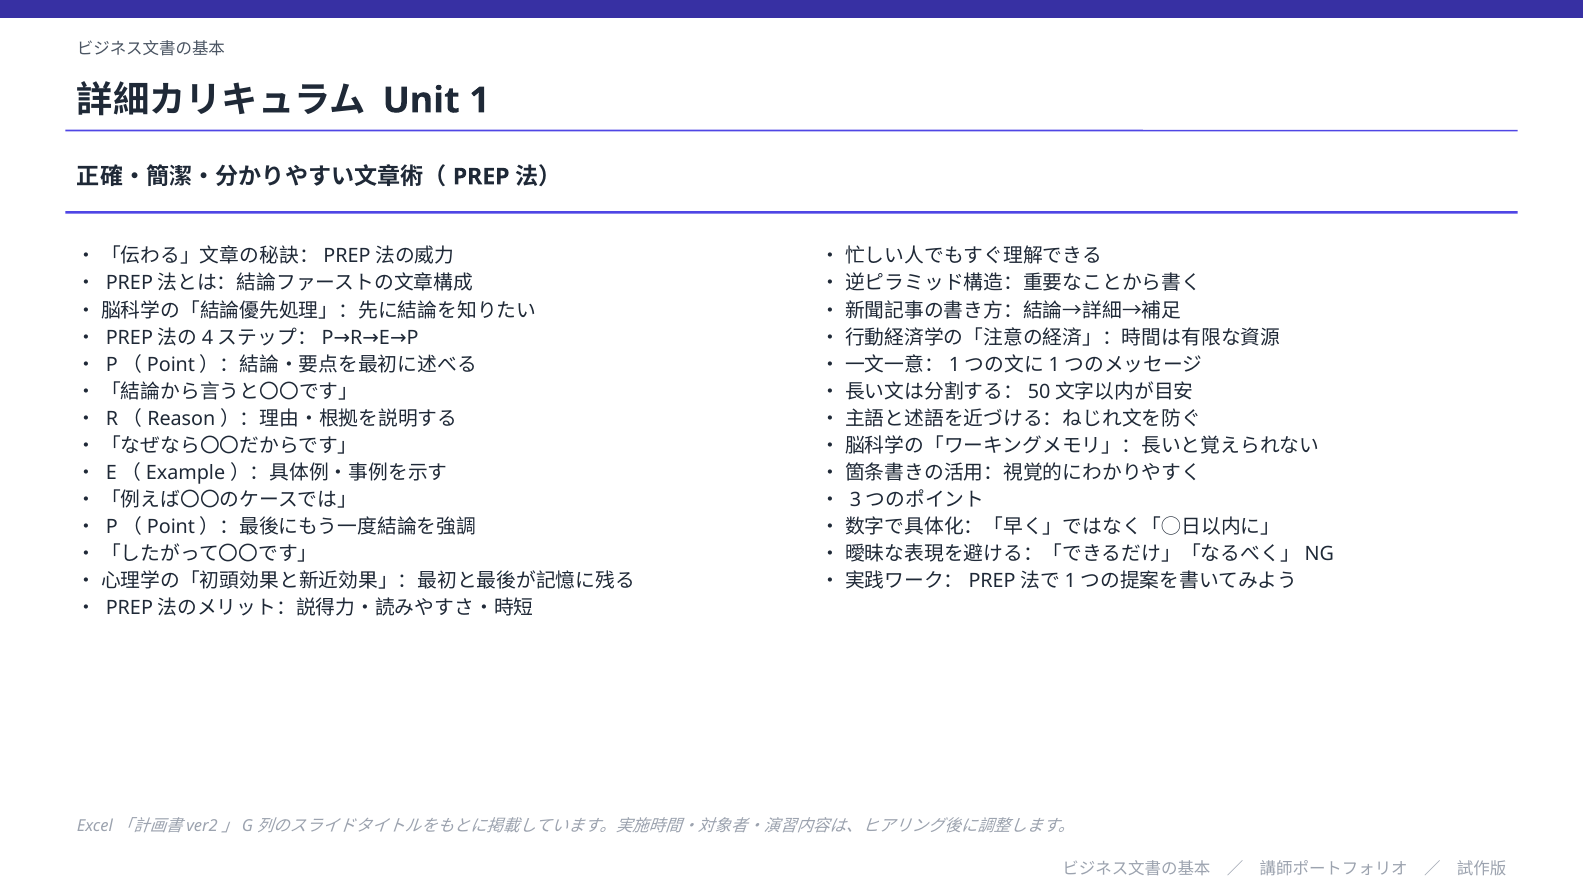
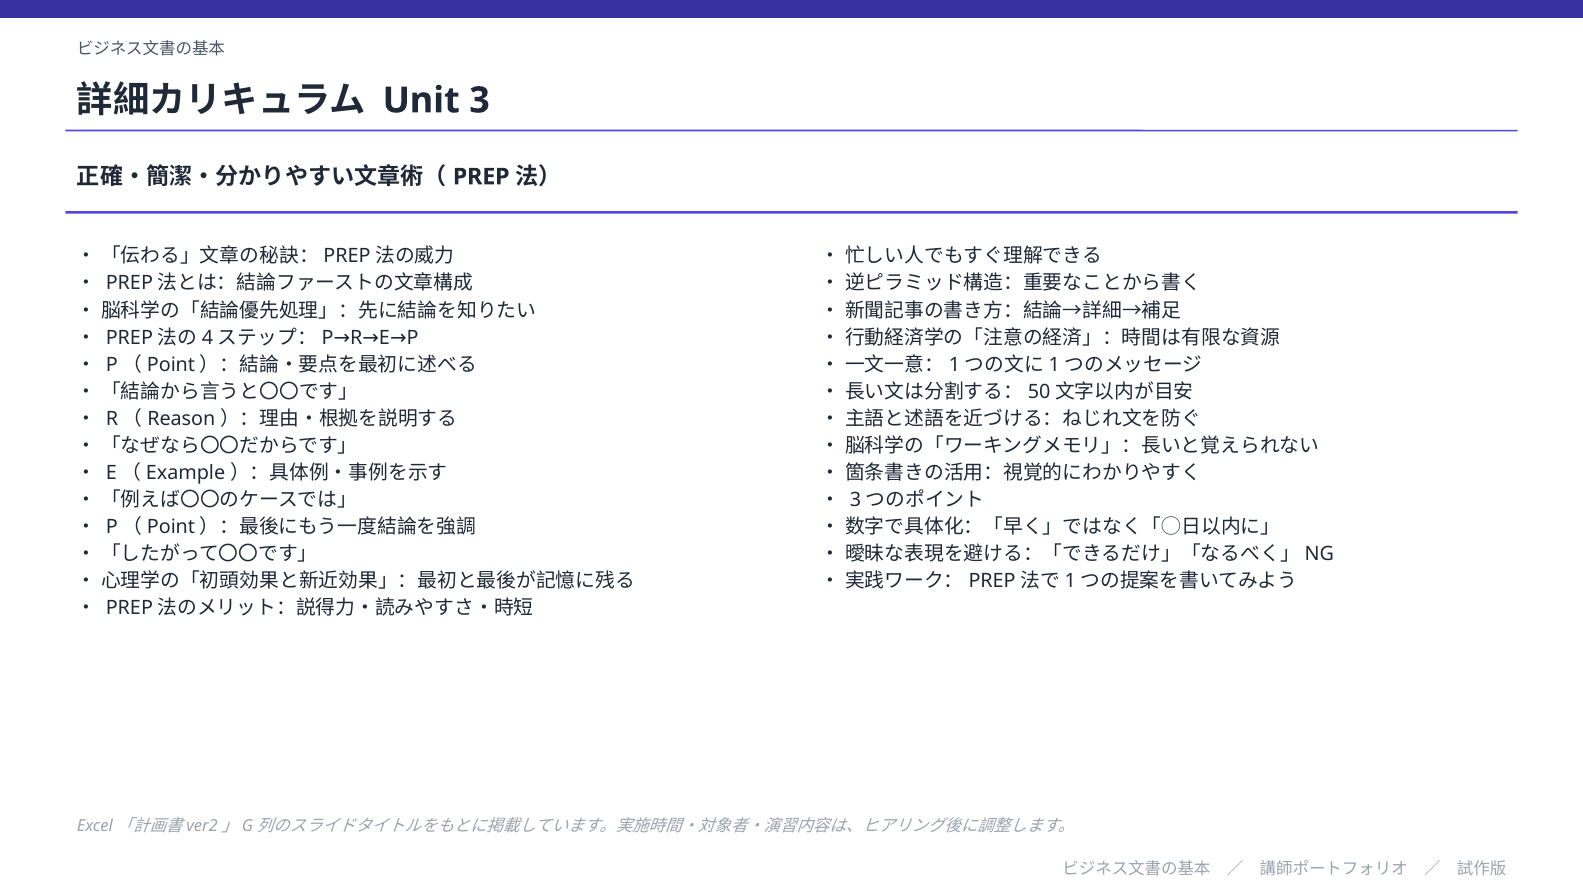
1: 1 -> 3 (480, 100)
